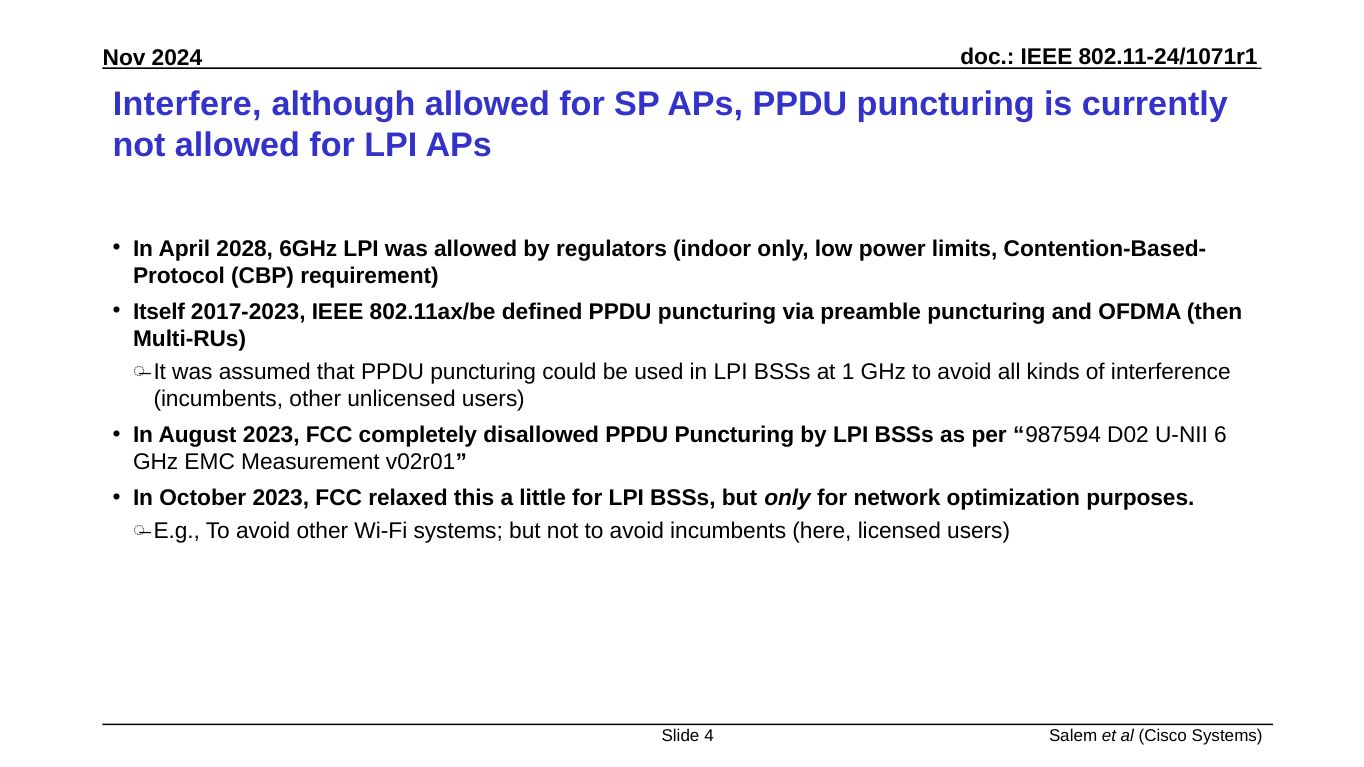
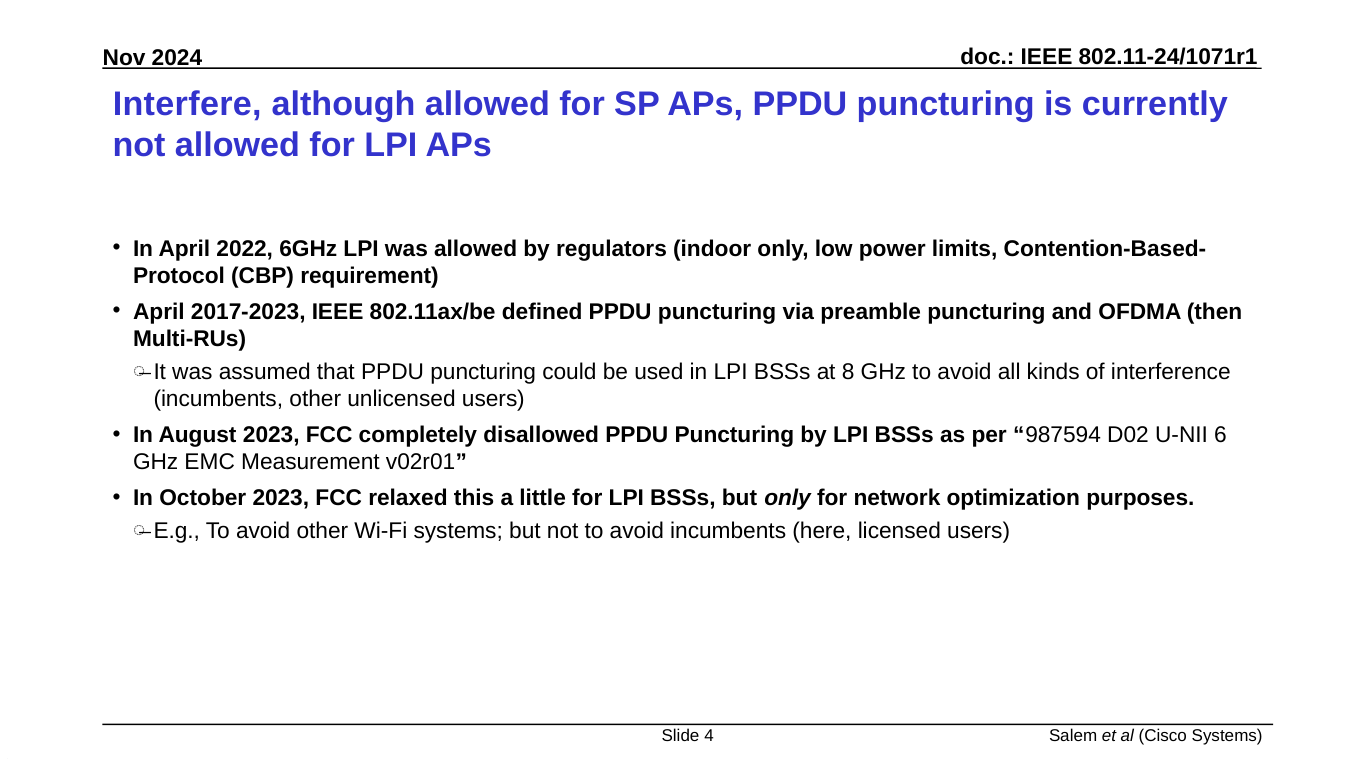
2028: 2028 -> 2022 (245, 249)
Itself: Itself -> April (159, 312)
1: 1 -> 8 (848, 372)
